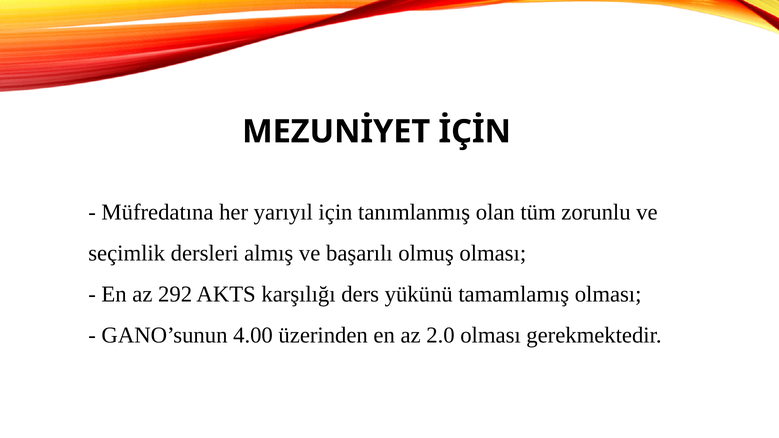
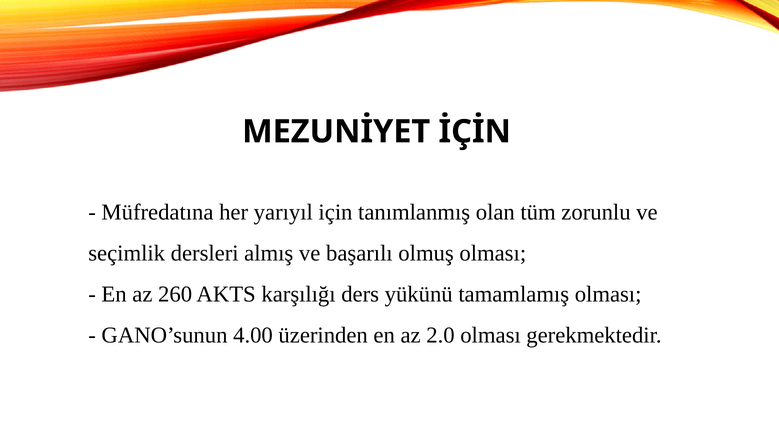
292: 292 -> 260 (175, 294)
